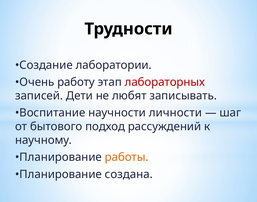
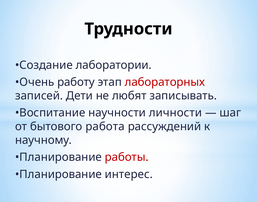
подход: подход -> работа (105, 127)
работы colour: orange -> red (127, 158)
создана: создана -> интерес (129, 175)
